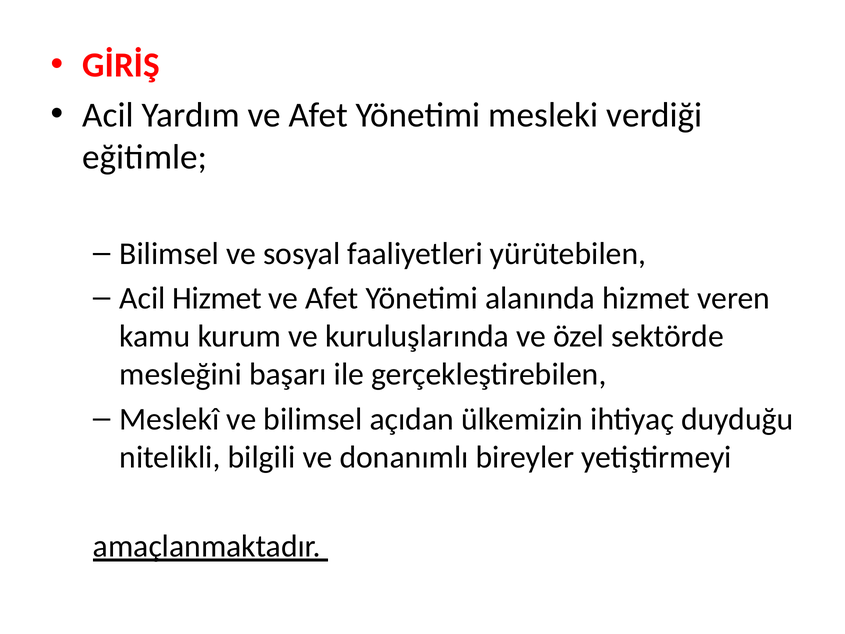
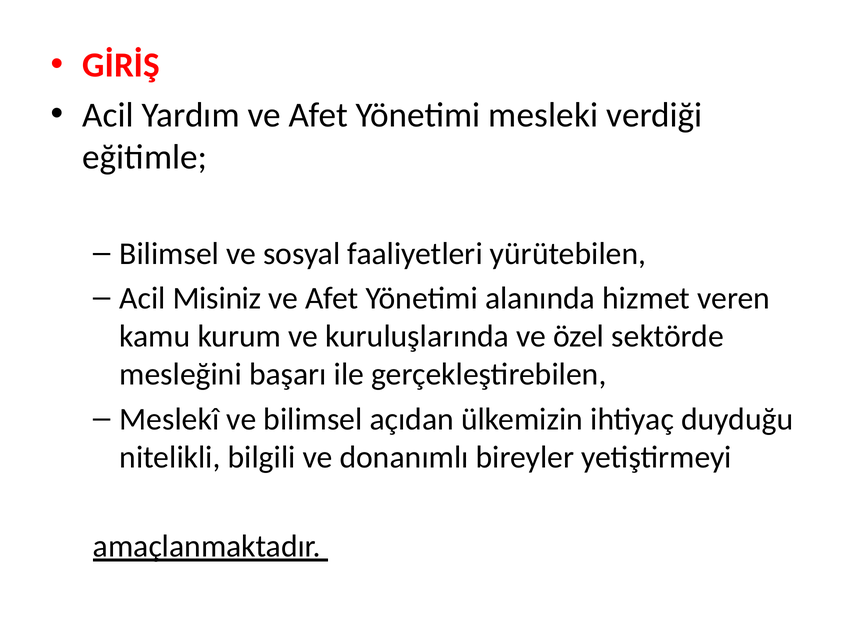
Acil Hizmet: Hizmet -> Misiniz (217, 298)
